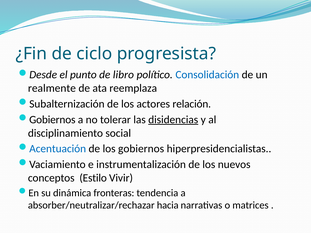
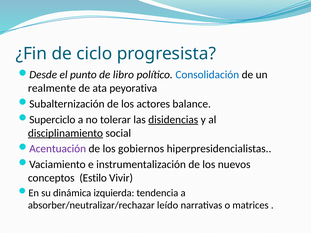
reemplaza: reemplaza -> peyorativa (133, 88)
relación: relación -> balance (192, 104)
Gobiernos: Gobiernos -> Superciclo (52, 120)
disciplinamiento underline: none -> present (65, 133)
Acentuación colour: blue -> purple (58, 149)
fronteras: fronteras -> izquierda (114, 193)
hacia: hacia -> leído (168, 206)
